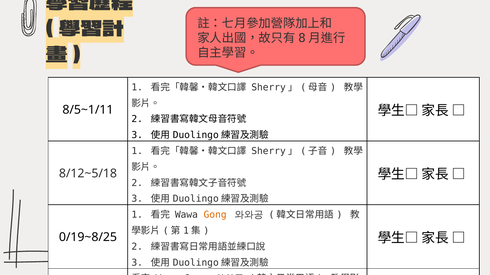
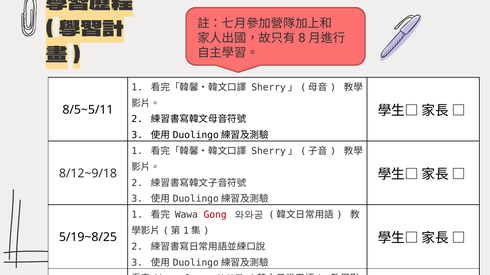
8/5~1/11: 8/5~1/11 -> 8/5~5/11 (88, 110)
8/12~5/18: 8/12~5/18 -> 8/12~9/18 (88, 174)
Gong colour: orange -> red (215, 215)
0/19~8/25: 0/19~8/25 -> 5/19~8/25 (88, 238)
